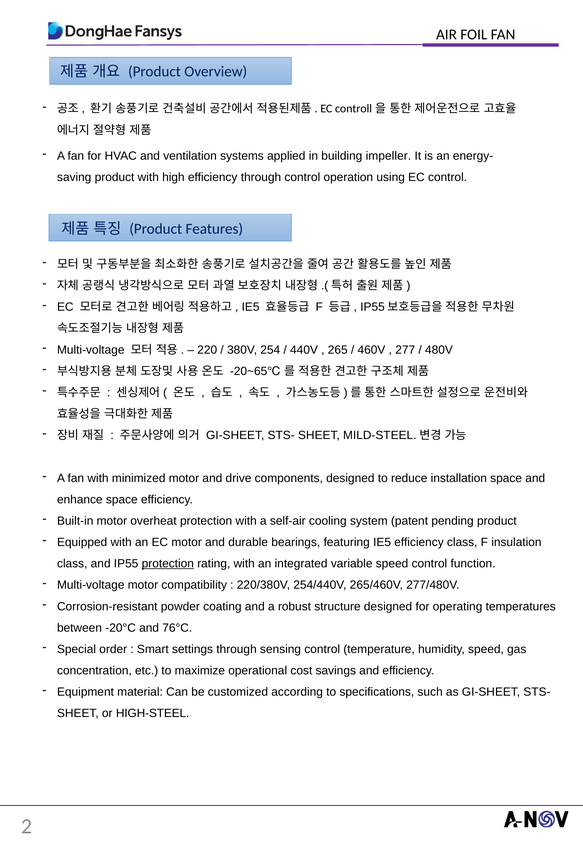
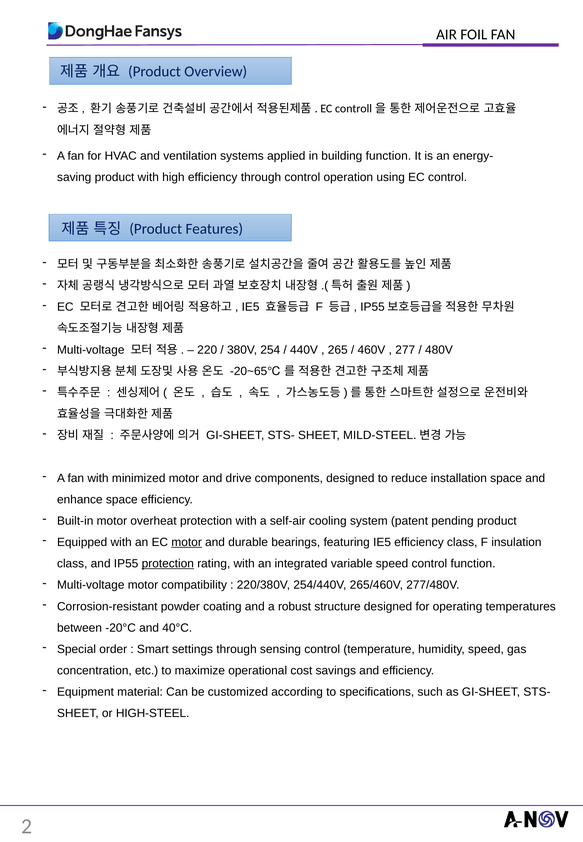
building impeller: impeller -> function (388, 156)
motor underline: none -> present (187, 542)
76°C: 76°C -> 40°C (177, 628)
